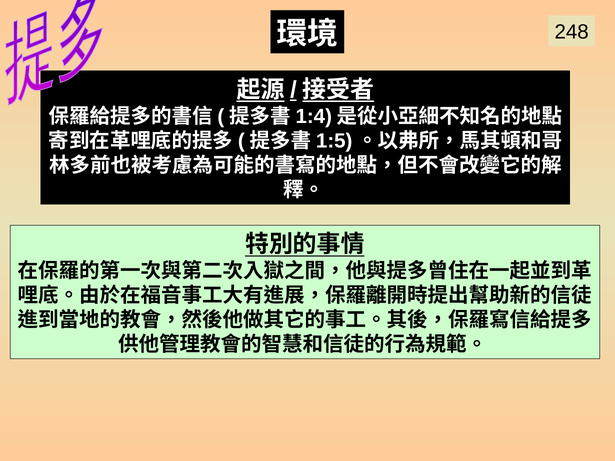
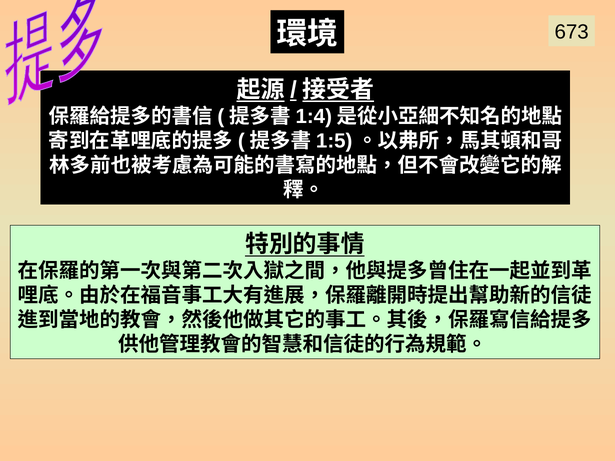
248: 248 -> 673 (572, 32)
